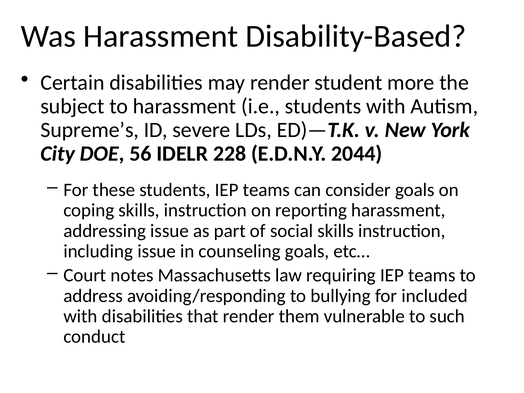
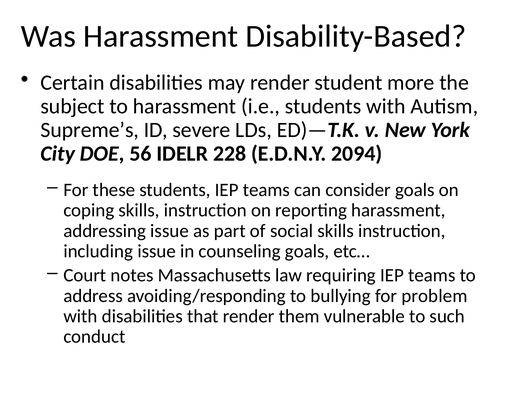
2044: 2044 -> 2094 (357, 153)
included: included -> problem (434, 296)
